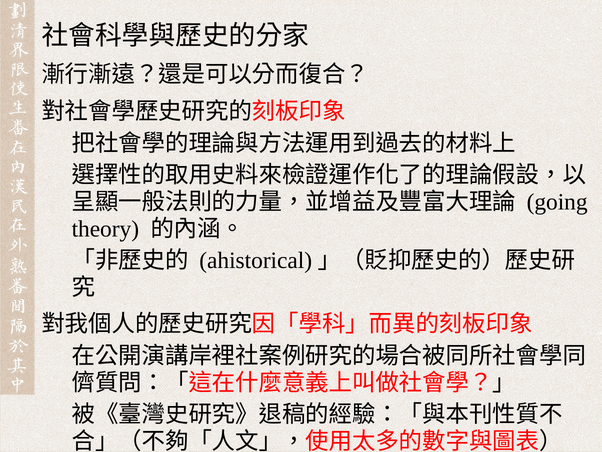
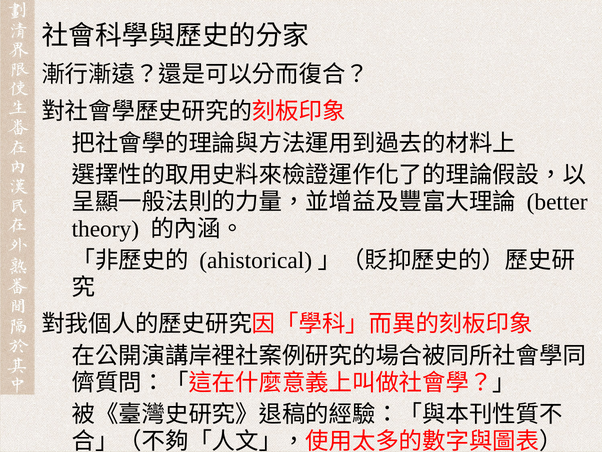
going: going -> better (557, 202)
